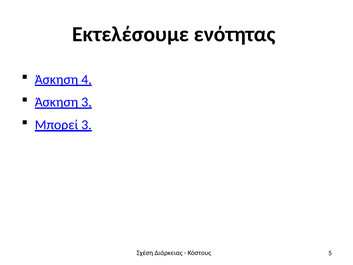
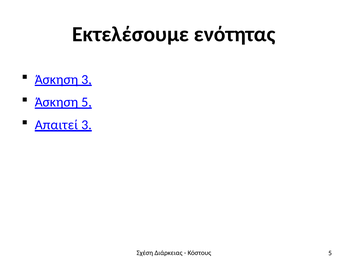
Άσκηση 4: 4 -> 3 (87, 79)
Άσκηση 3: 3 -> 5 (87, 102)
Μπορεί: Μπορεί -> Απαιτεί (56, 125)
